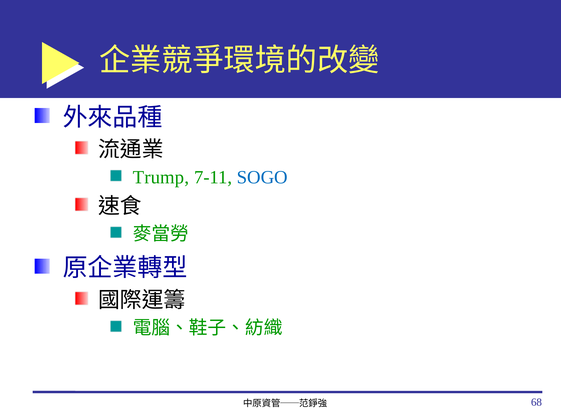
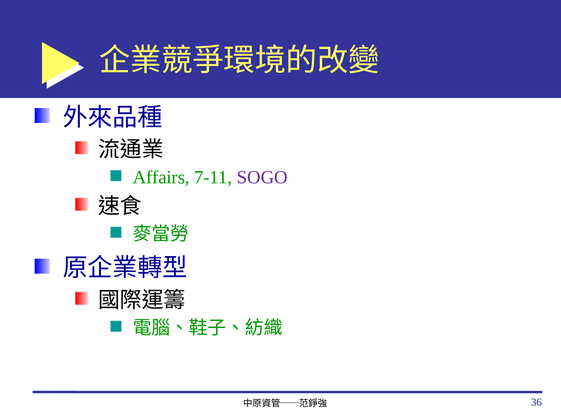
Trump: Trump -> Affairs (161, 178)
SOGO colour: blue -> purple (262, 178)
68: 68 -> 36 (536, 403)
